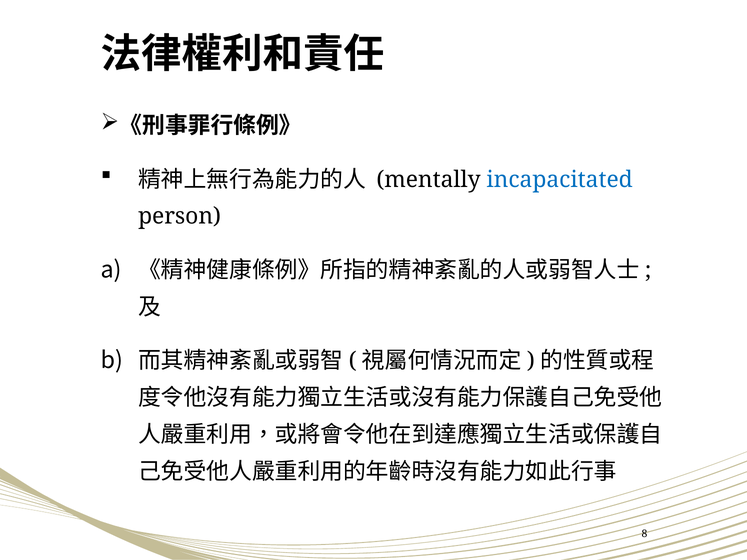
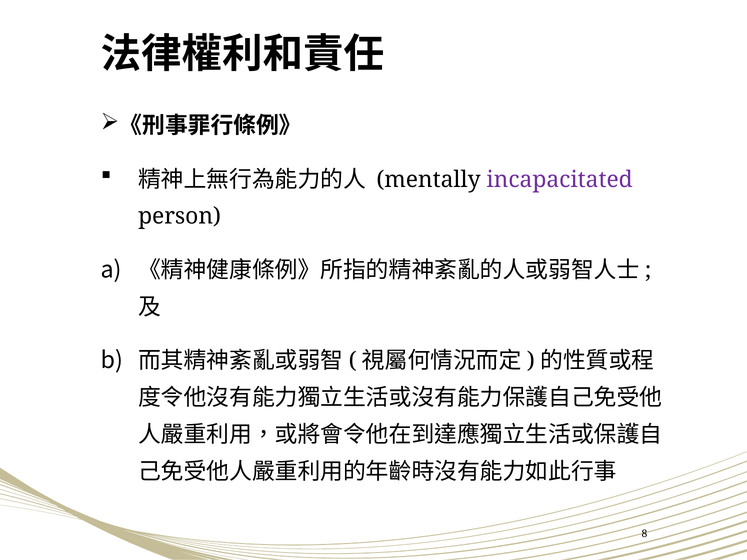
incapacitated colour: blue -> purple (560, 180)
